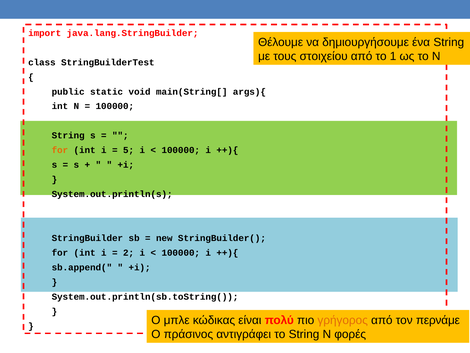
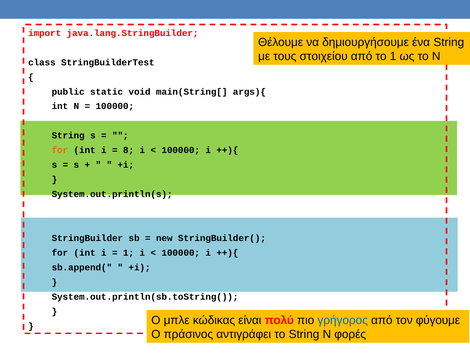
5: 5 -> 8 (129, 150)
2: 2 -> 1 (129, 253)
γρήγορος colour: orange -> blue (343, 320)
περνάμε: περνάμε -> φύγουμε (438, 320)
